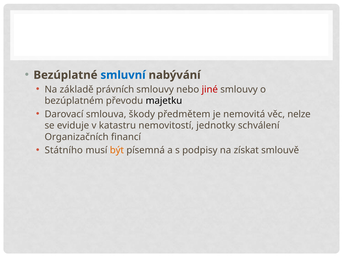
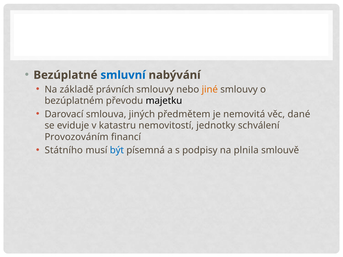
jiné colour: red -> orange (210, 89)
škody: škody -> jiných (142, 114)
nelze: nelze -> dané (299, 114)
Organizačních: Organizačních -> Provozováním (77, 137)
být colour: orange -> blue (117, 150)
získat: získat -> plnila (246, 150)
